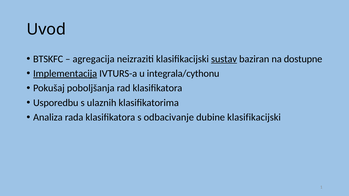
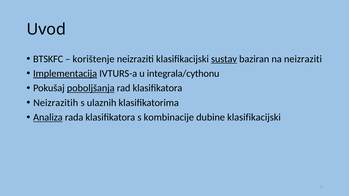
agregacija: agregacija -> korištenje (94, 59)
na dostupne: dostupne -> neizraziti (303, 59)
poboljšanja underline: none -> present (91, 88)
Usporedbu: Usporedbu -> Neizrazitih (56, 103)
Analiza underline: none -> present (48, 118)
odbacivanje: odbacivanje -> kombinacije (169, 118)
